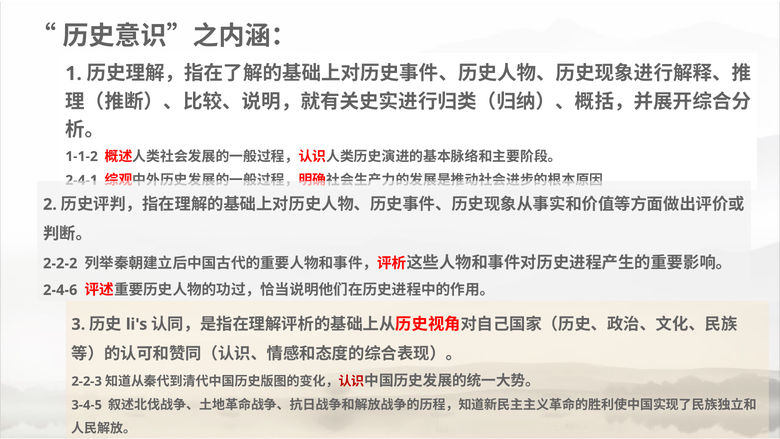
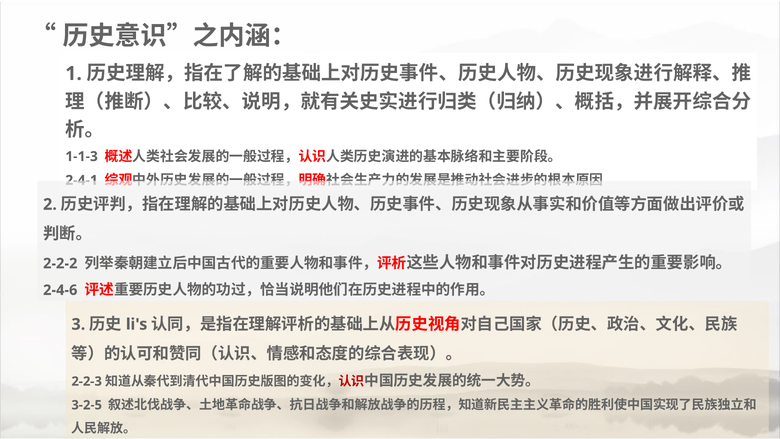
1-1-2: 1-1-2 -> 1-1-3 (82, 156)
3-4-5: 3-4-5 -> 3-2-5 (87, 405)
